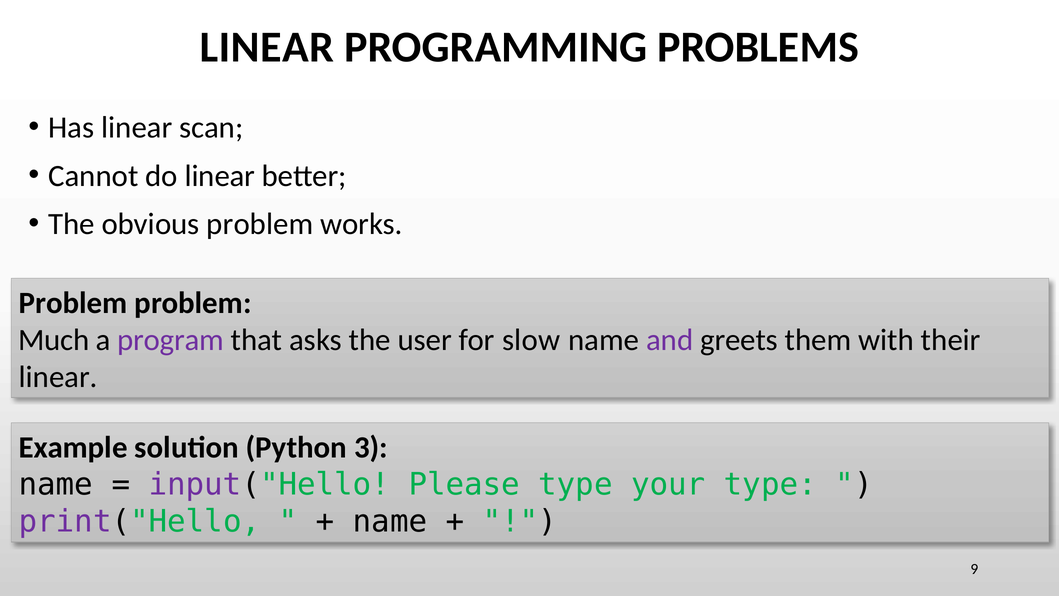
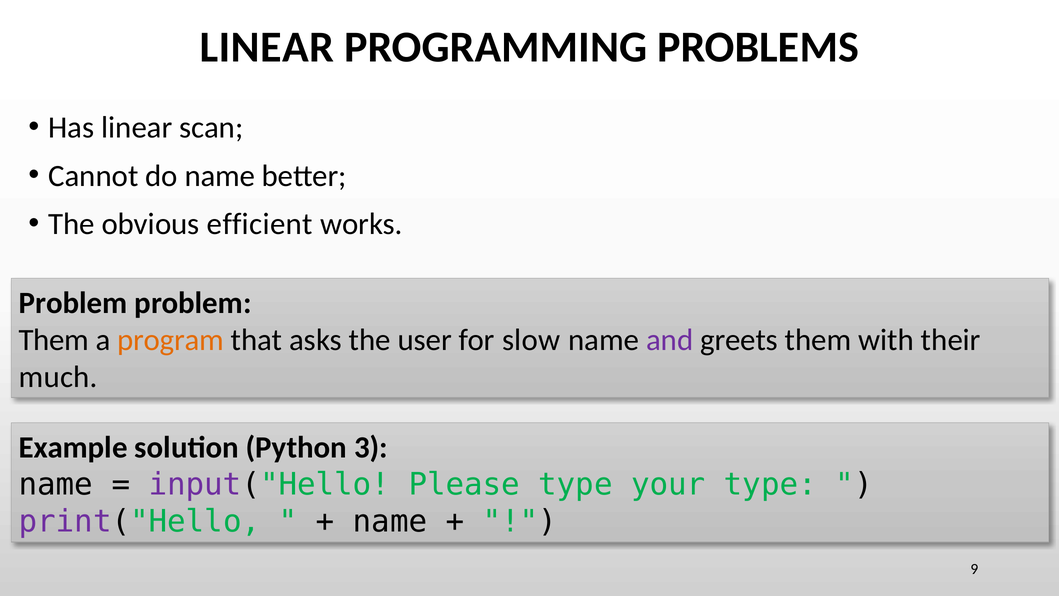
do linear: linear -> name (220, 176)
obvious problem: problem -> efficient (260, 224)
Much: Much -> Them (54, 340)
program colour: purple -> orange (171, 340)
linear: linear -> much (58, 377)
